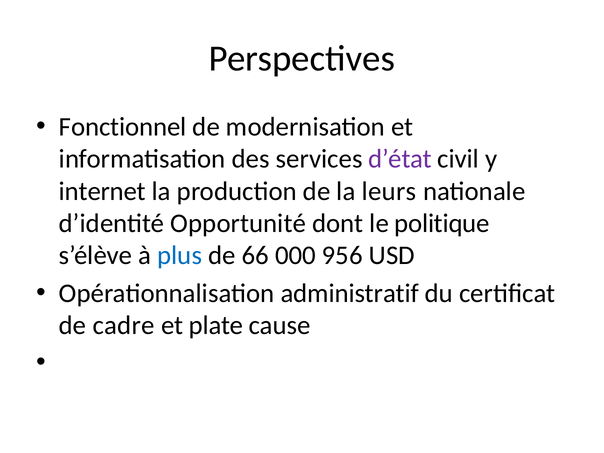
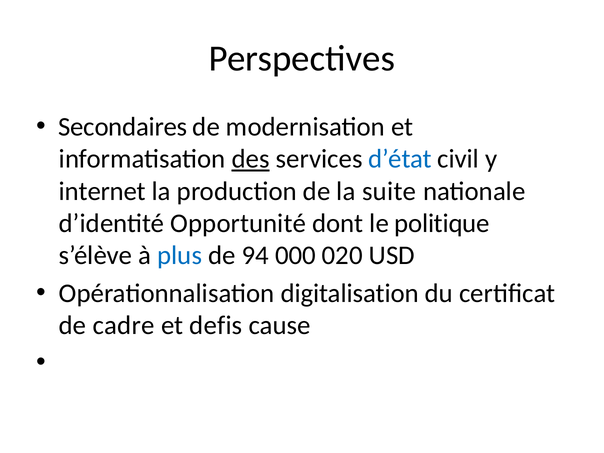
Fonctionnel: Fonctionnel -> Secondaires (123, 127)
des underline: none -> present (251, 159)
d’état colour: purple -> blue (400, 159)
leurs: leurs -> suite (389, 191)
66: 66 -> 94 (255, 256)
956: 956 -> 020 (342, 256)
administratif: administratif -> digitalisation (350, 293)
plate: plate -> defis (216, 325)
